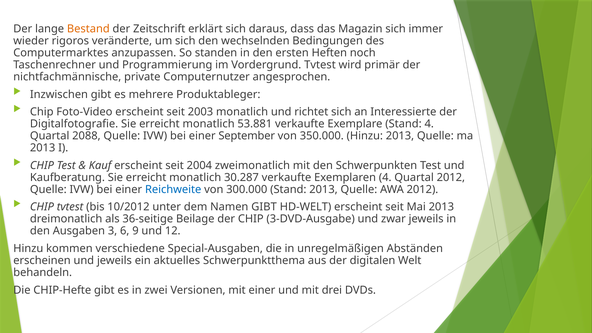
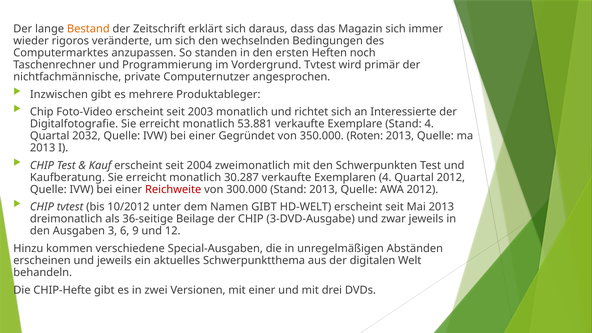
2088: 2088 -> 2032 (86, 136)
September: September -> Gegründet (247, 136)
350.000 Hinzu: Hinzu -> Roten (365, 136)
Reichweite colour: blue -> red (173, 189)
